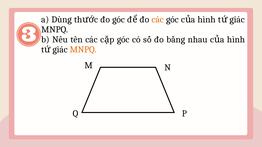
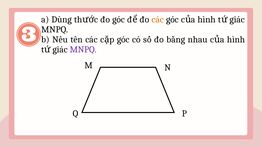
MNPQ colour: orange -> purple (83, 50)
